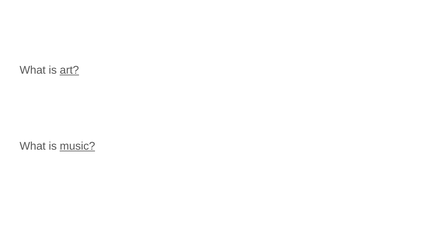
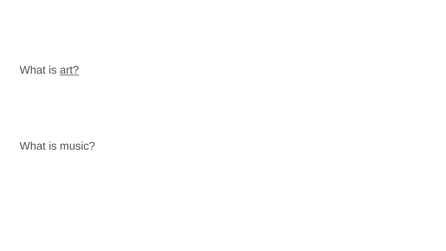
music underline: present -> none (77, 146)
